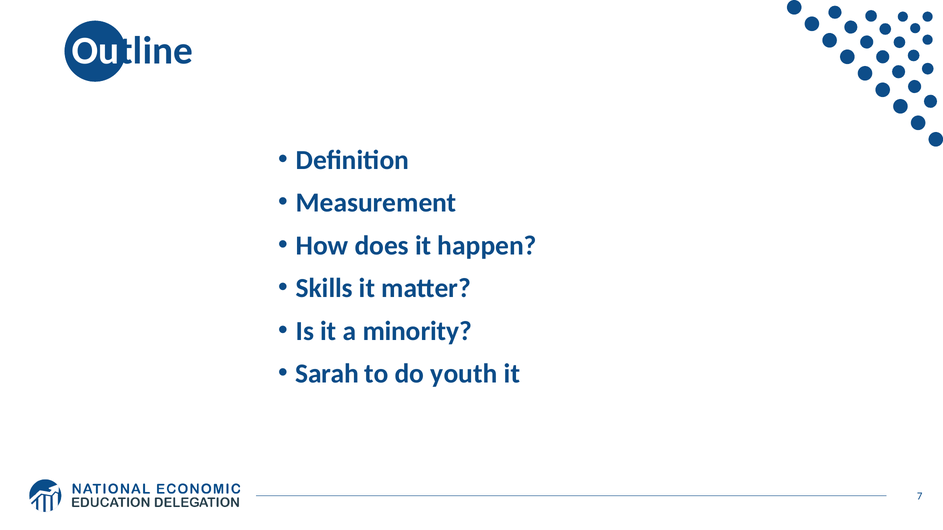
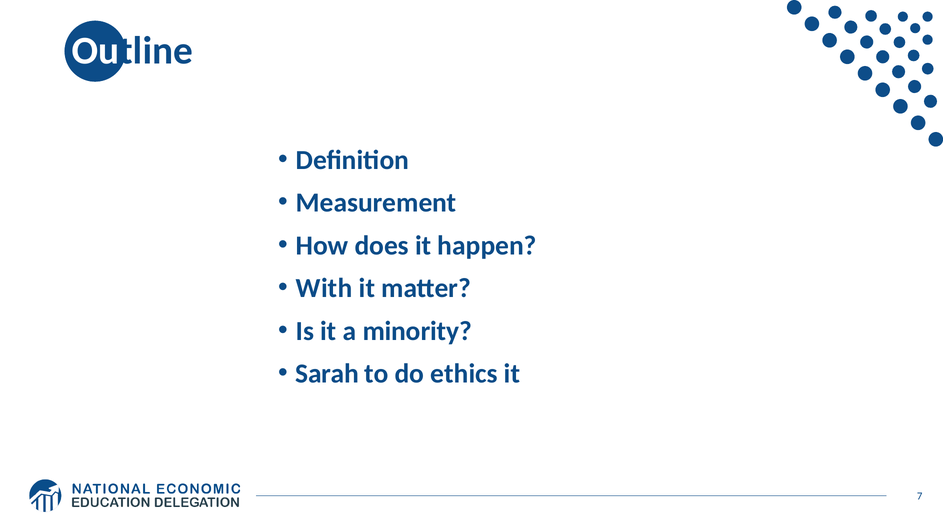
Skills: Skills -> With (324, 289)
youth: youth -> ethics (464, 374)
